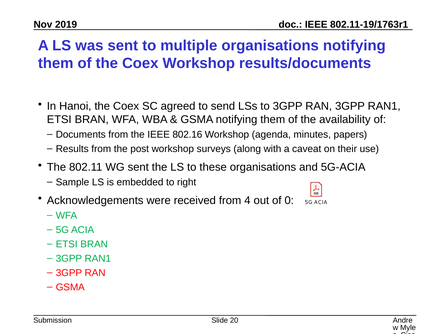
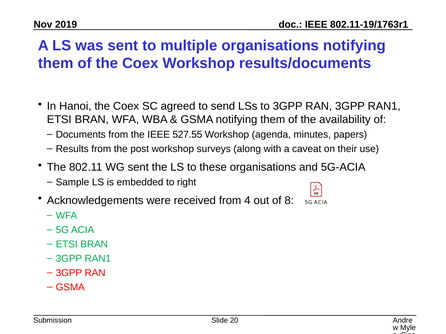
802.16: 802.16 -> 527.55 (187, 135)
0: 0 -> 8 (289, 201)
